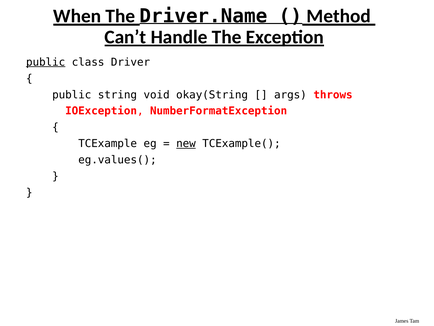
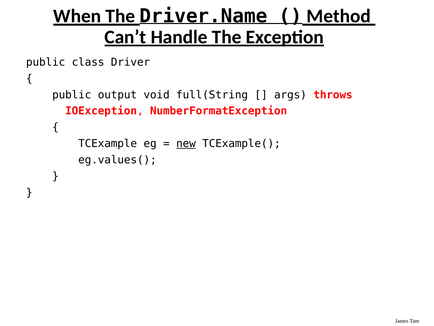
public underline: present -> none (46, 62)
string: string -> output (117, 95)
okay(String: okay(String -> full(String (212, 95)
